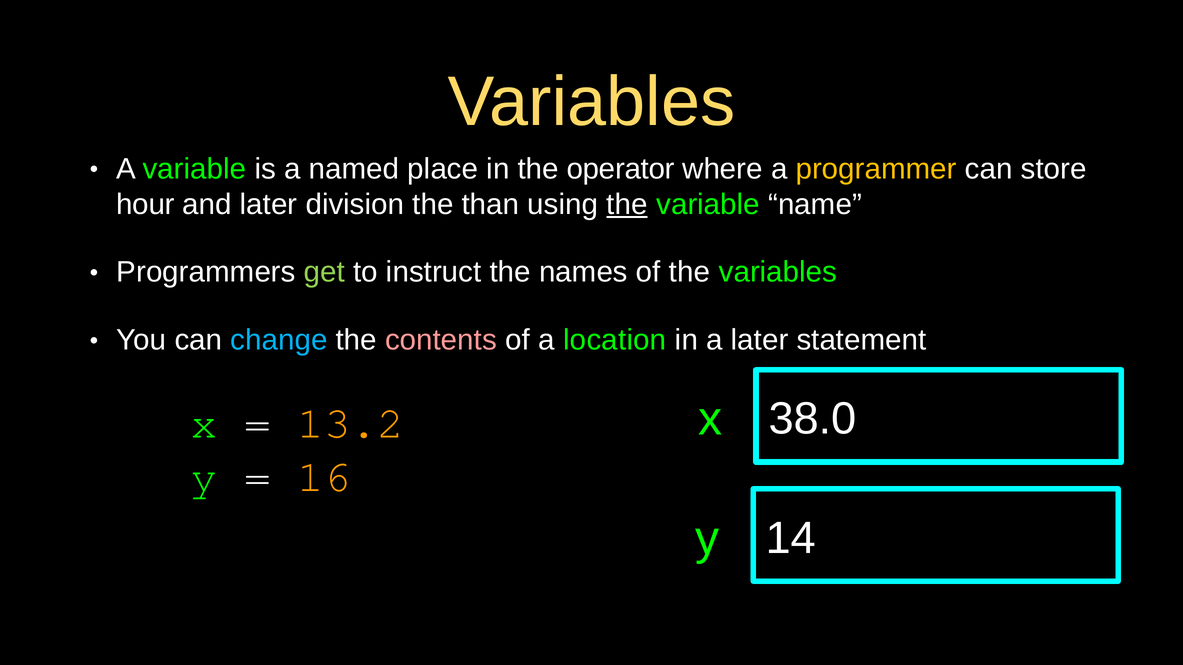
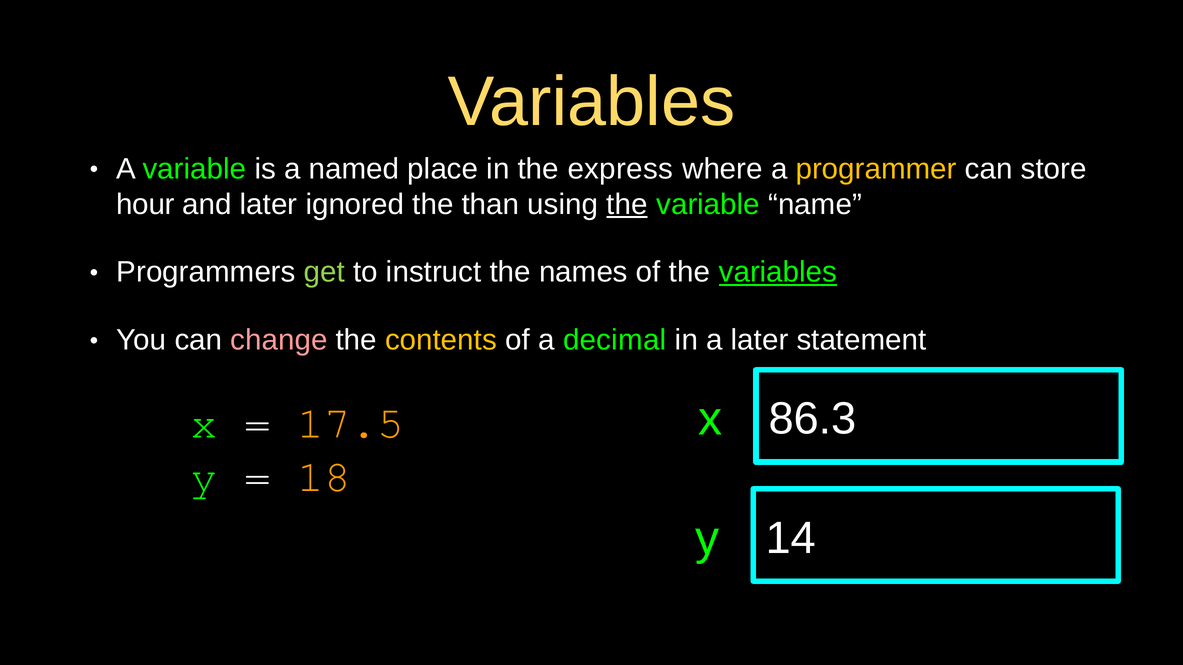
operator: operator -> express (620, 169)
division: division -> ignored (355, 205)
variables underline: none -> present (778, 272)
change colour: light blue -> pink (279, 340)
contents colour: pink -> yellow (441, 340)
location: location -> decimal (615, 340)
38.0: 38.0 -> 86.3 (813, 419)
13.2: 13.2 -> 17.5 (351, 423)
16: 16 -> 18 (324, 477)
